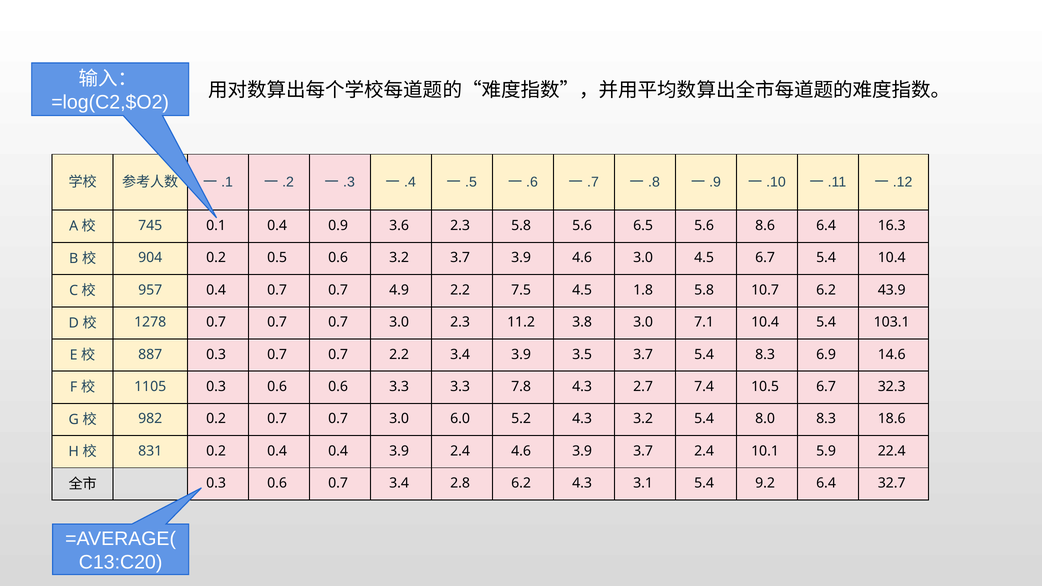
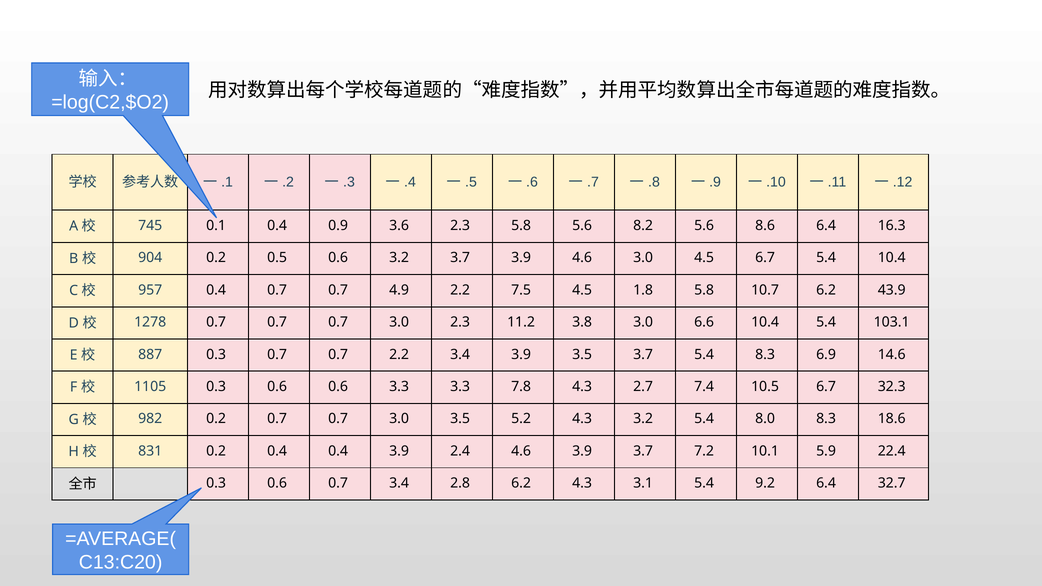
6.5: 6.5 -> 8.2 (643, 226)
7.1: 7.1 -> 6.6 (704, 322)
3.0 6.0: 6.0 -> 3.5 (460, 419)
3.7 2.4: 2.4 -> 7.2 (704, 451)
